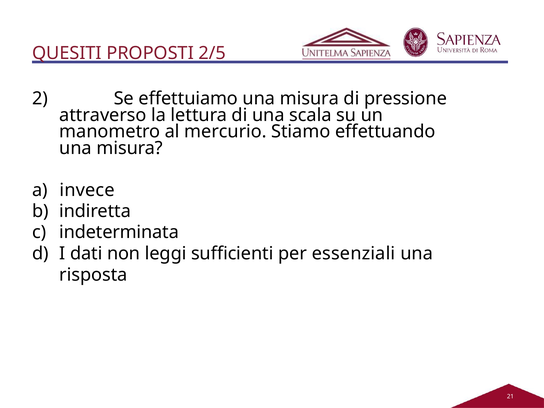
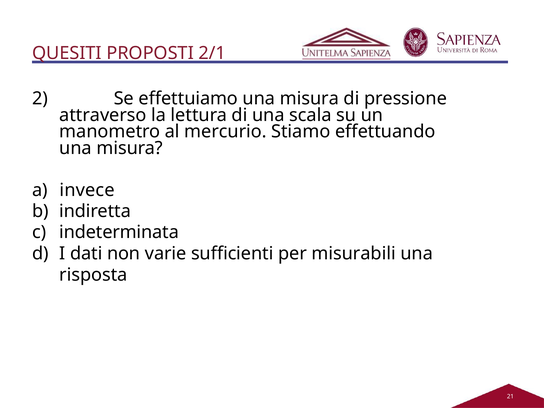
2/5: 2/5 -> 2/1 (212, 53)
leggi: leggi -> varie (166, 254)
essenziali: essenziali -> misurabili (354, 254)
